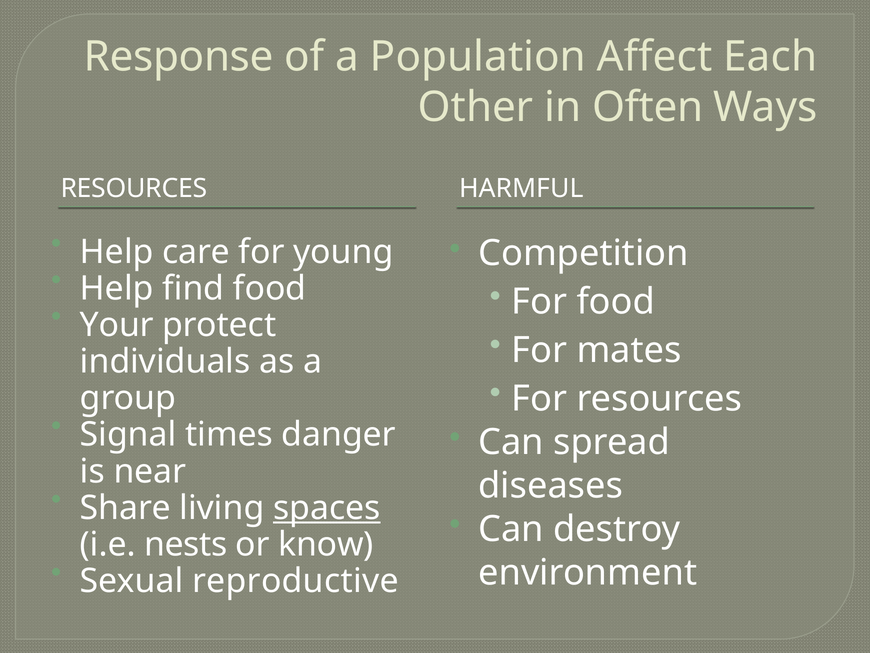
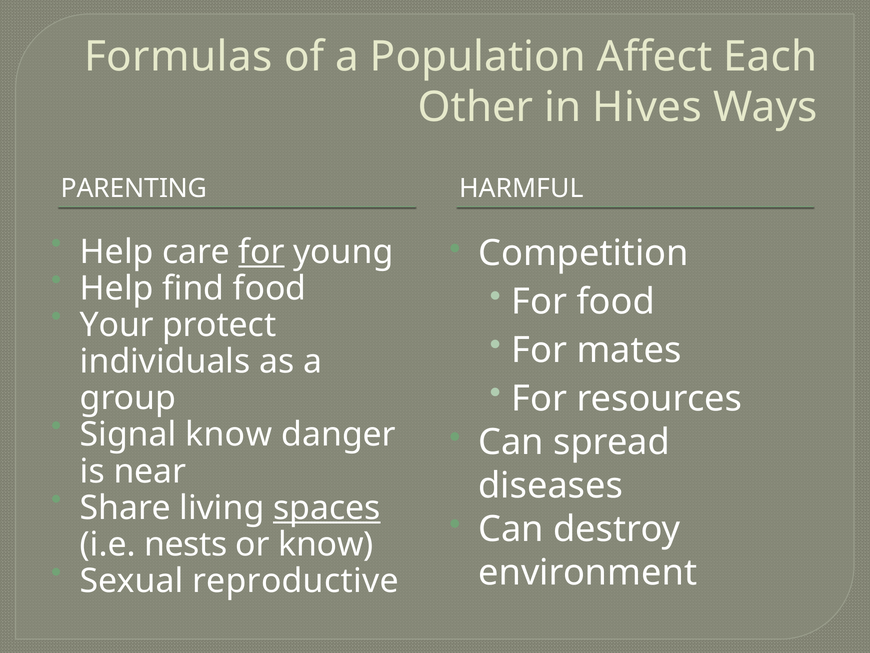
Response: Response -> Formulas (178, 57)
Often: Often -> Hives (647, 107)
RESOURCES: RESOURCES -> PARENTING (134, 189)
for underline: none -> present (262, 252)
Signal times: times -> know (229, 434)
